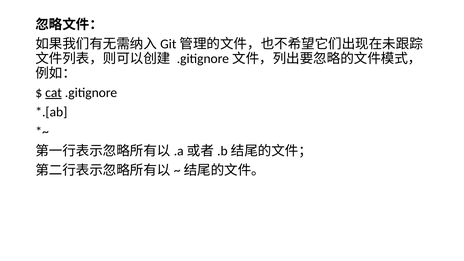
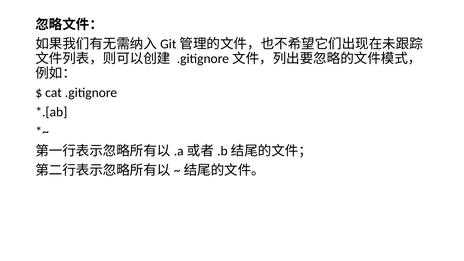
cat underline: present -> none (54, 93)
